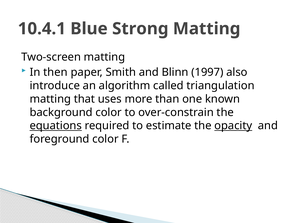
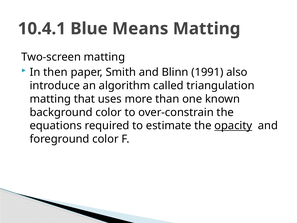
Strong: Strong -> Means (140, 29)
1997: 1997 -> 1991 (207, 72)
equations underline: present -> none (56, 126)
